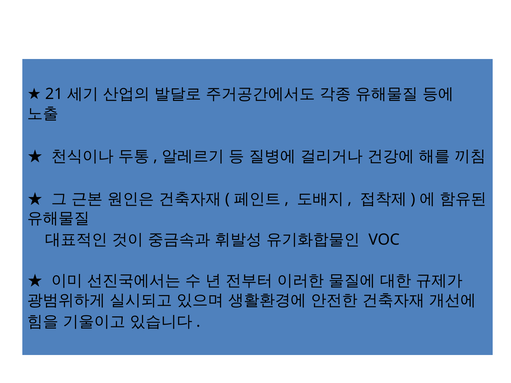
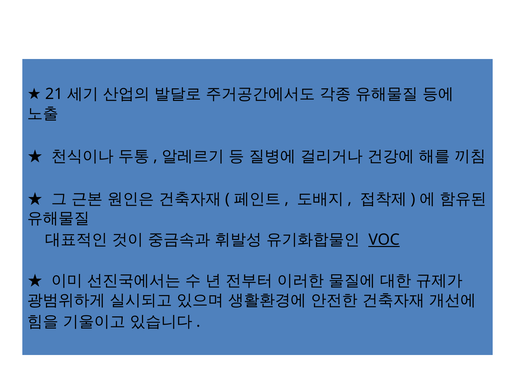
VOC underline: none -> present (384, 240)
